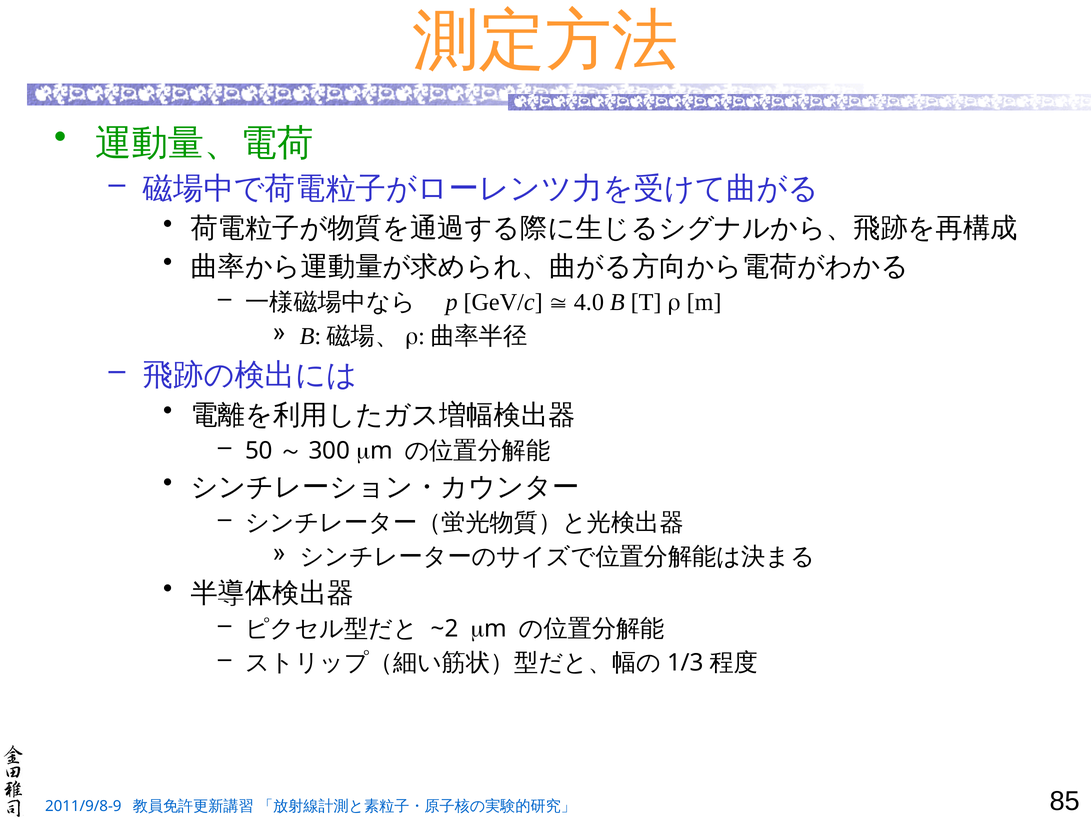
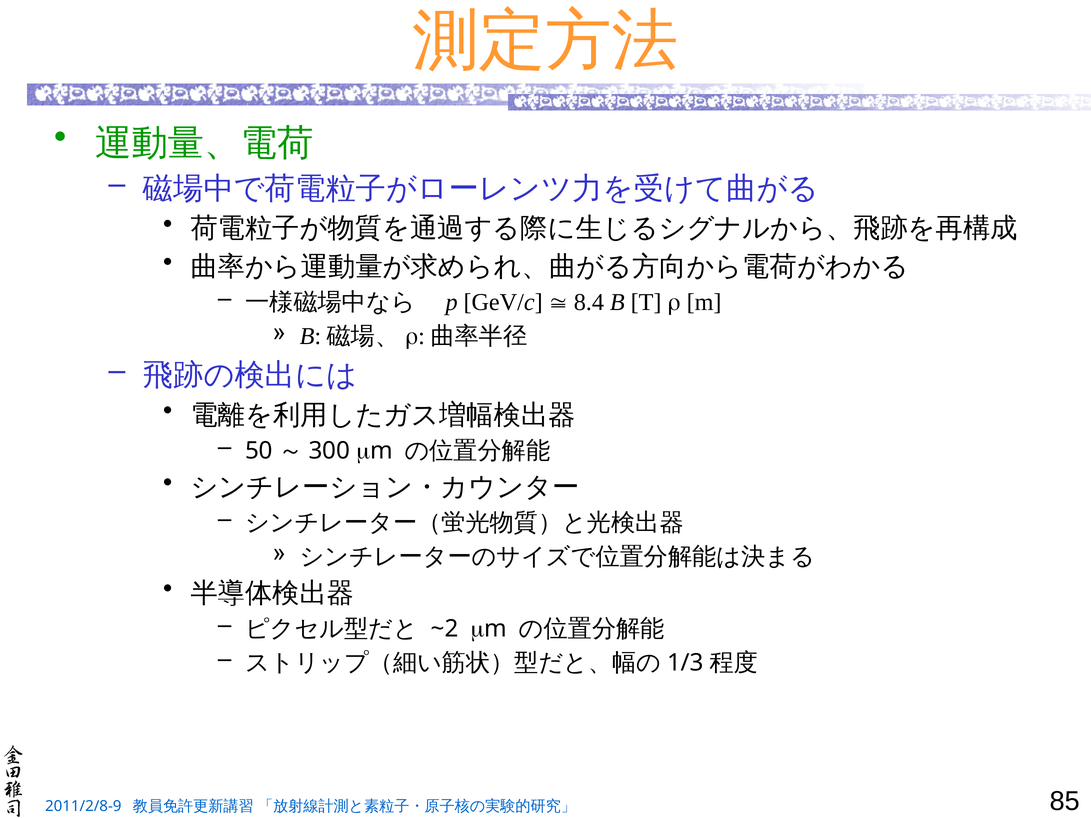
4.0: 4.0 -> 8.4 (589, 302)
2011/9/8-9: 2011/9/8-9 -> 2011/2/8-9 (83, 807)
